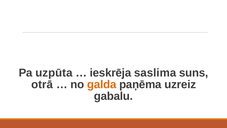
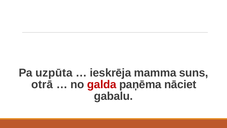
saslima: saslima -> mamma (155, 73)
galda colour: orange -> red (102, 84)
uzreiz: uzreiz -> nāciet (180, 84)
